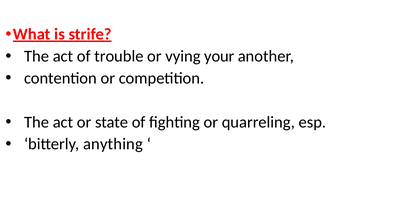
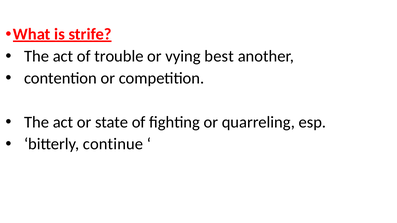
your: your -> best (219, 56)
anything: anything -> continue (113, 144)
